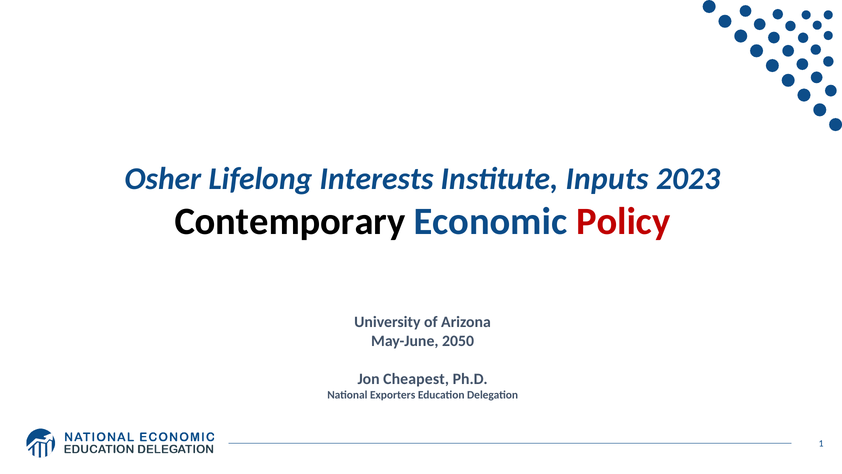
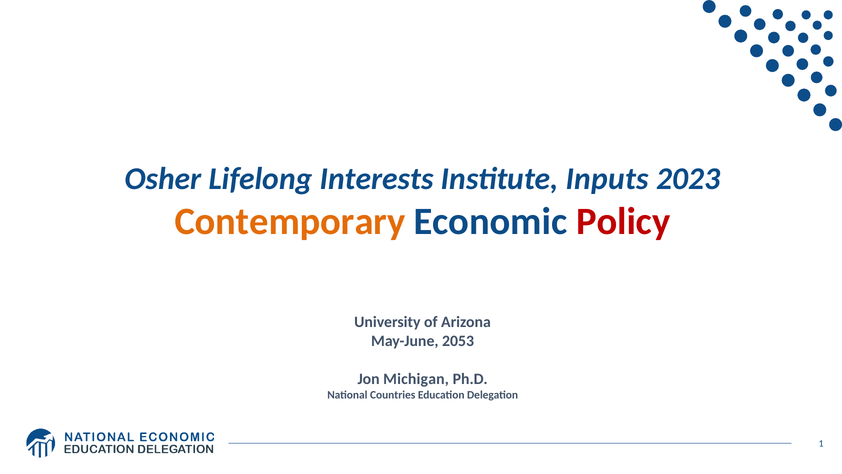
Contemporary colour: black -> orange (290, 221)
2050: 2050 -> 2053 (458, 341)
Cheapest: Cheapest -> Michigan (416, 379)
Exporters: Exporters -> Countries (393, 395)
